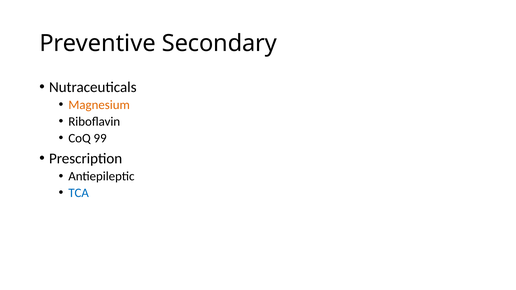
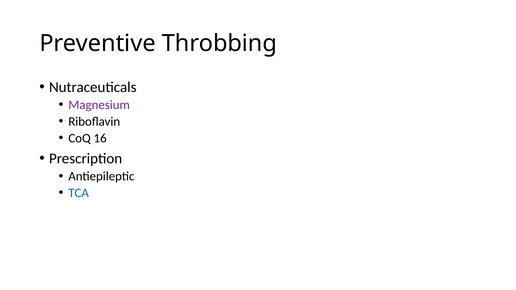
Secondary: Secondary -> Throbbing (219, 43)
Magnesium colour: orange -> purple (99, 105)
99: 99 -> 16 (100, 138)
